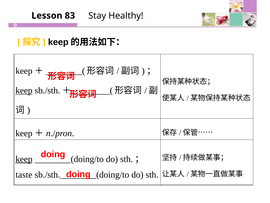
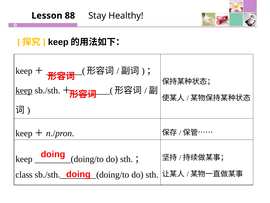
83: 83 -> 88 (70, 16)
keep underline: present -> none (24, 159)
taste: taste -> class (24, 174)
